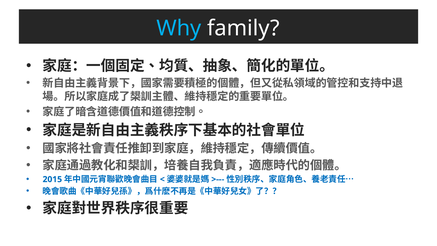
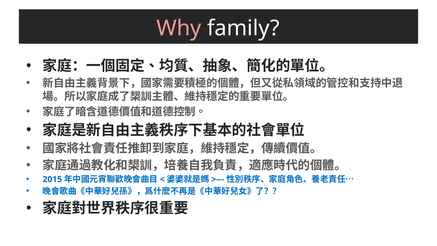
Why colour: light blue -> pink (179, 28)
